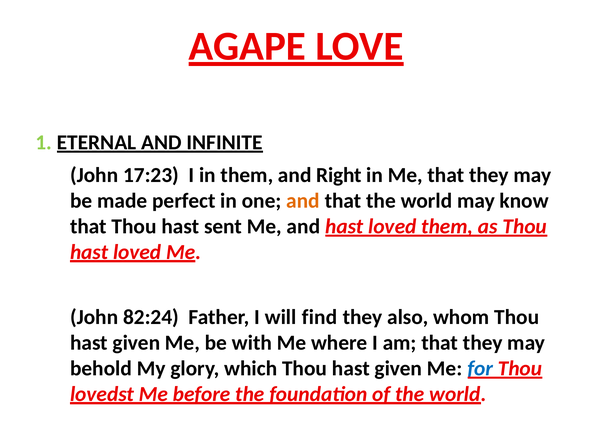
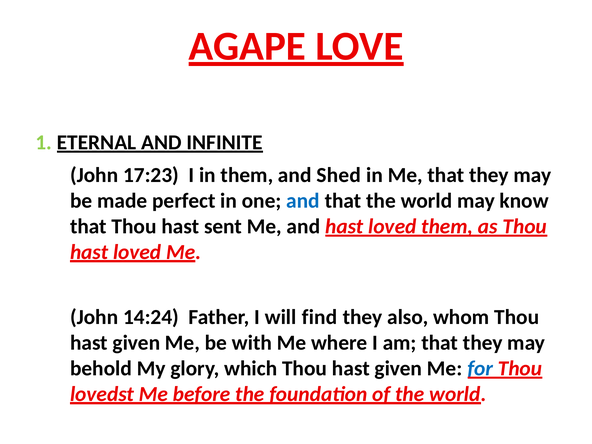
Right: Right -> Shed (339, 175)
and colour: orange -> blue (303, 201)
82:24: 82:24 -> 14:24 (151, 317)
